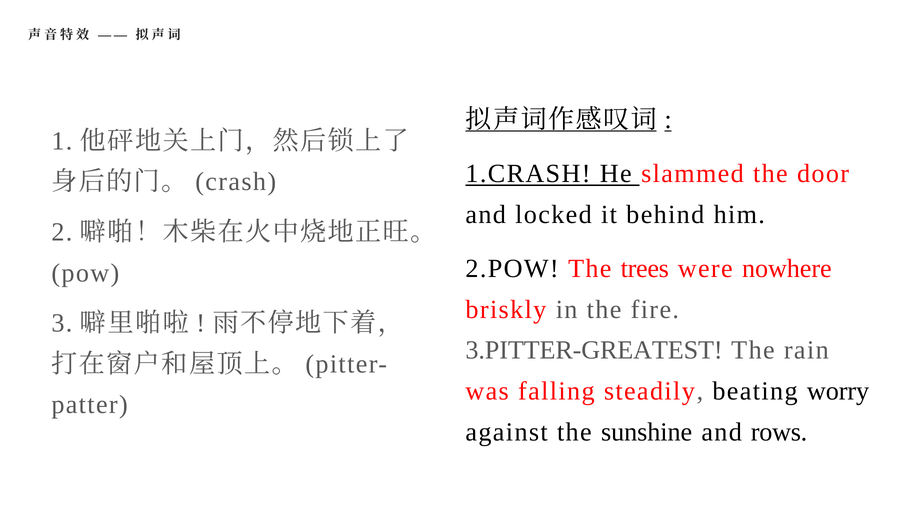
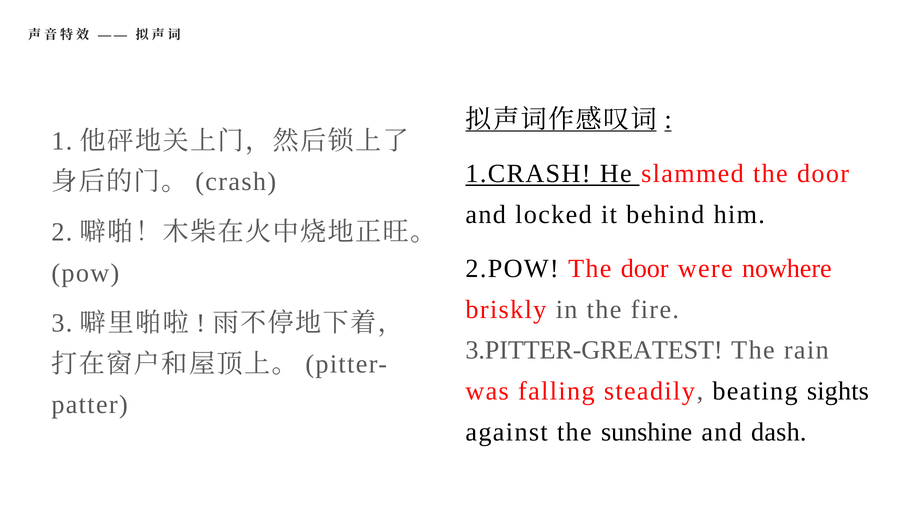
2.POW The trees: trees -> door (645, 268)
worry: worry -> sights (838, 391)
rows: rows -> dash (779, 432)
